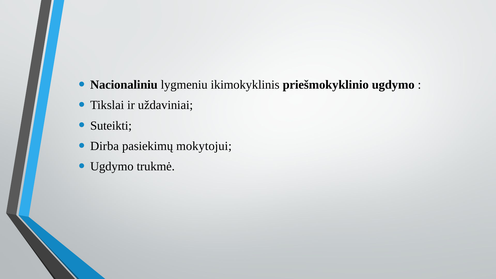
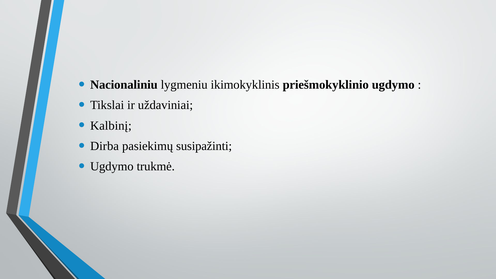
Suteikti: Suteikti -> Kalbinį (111, 126)
mokytojui: mokytojui -> susipažinti (204, 146)
